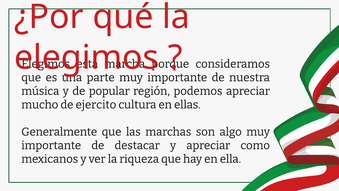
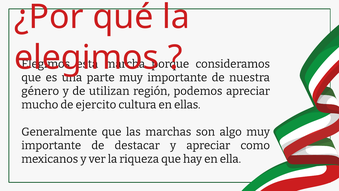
música: música -> género (40, 91)
popular: popular -> utilizan (109, 91)
